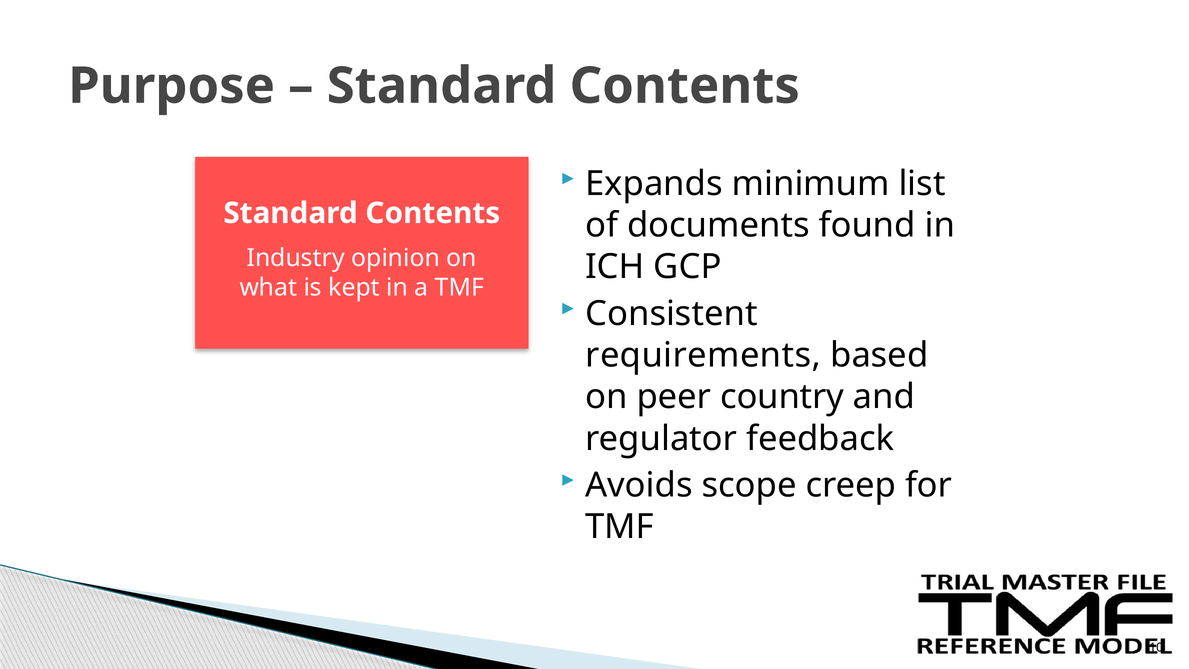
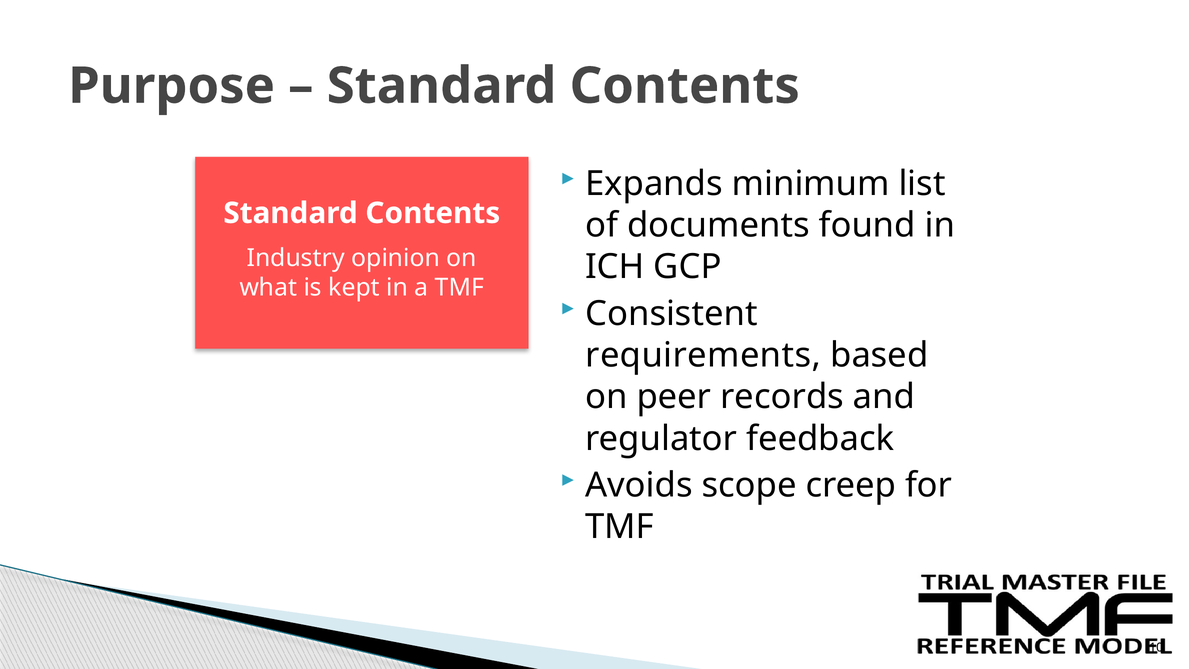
country: country -> records (782, 397)
